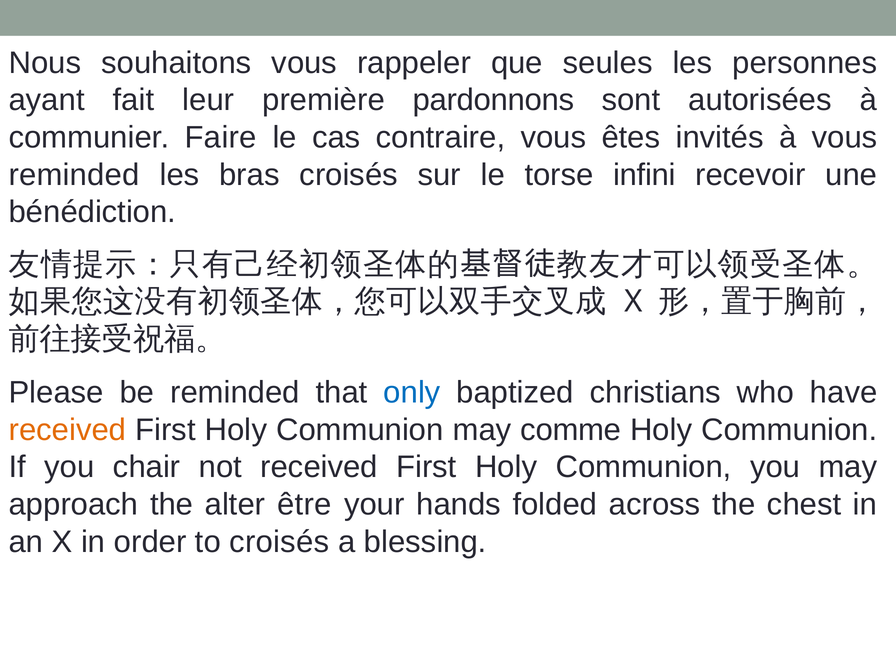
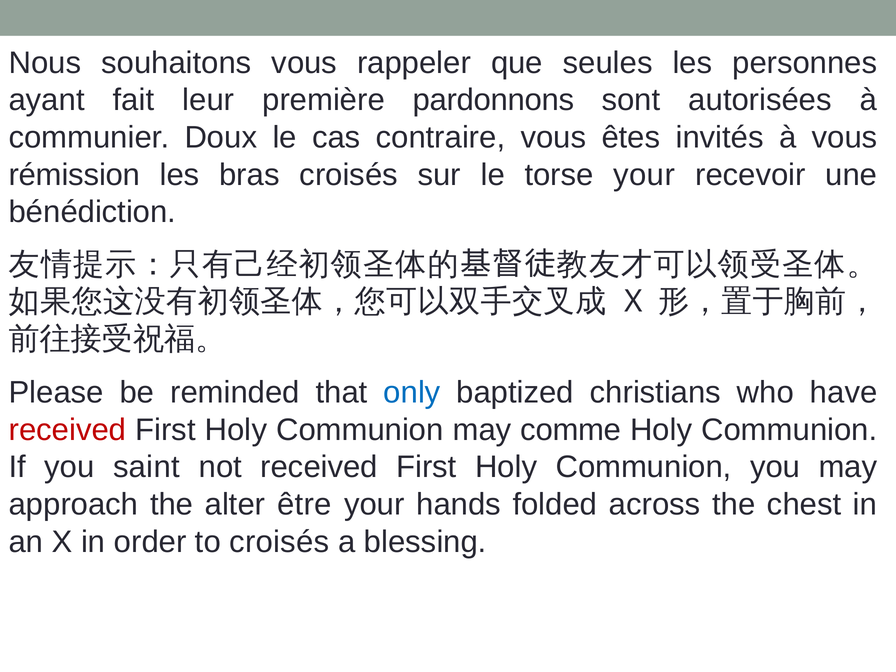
Faire: Faire -> Doux (221, 138)
reminded: reminded -> rémission (74, 175)
torse infini: infini -> your (644, 175)
received colour: orange -> red (67, 430)
chair: chair -> saint (146, 467)
